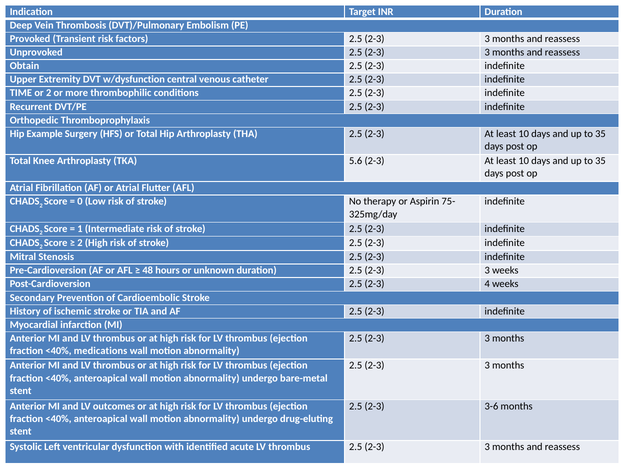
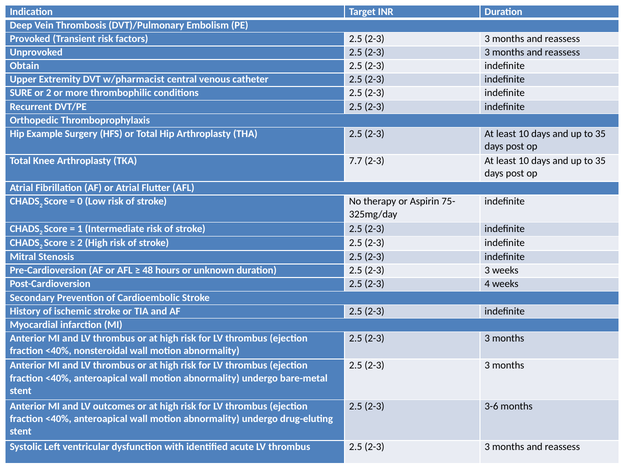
w/dysfunction: w/dysfunction -> w/pharmacist (134, 79)
TIME: TIME -> SURE (21, 93)
5.6: 5.6 -> 7.7 (356, 161)
medications: medications -> nonsteroidal (101, 351)
